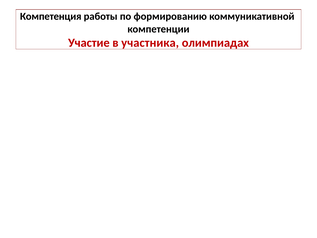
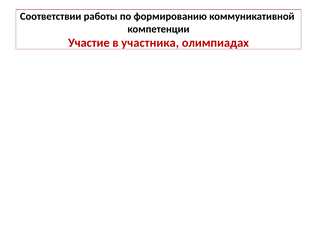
Компетенция: Компетенция -> Соответствии (51, 16)
